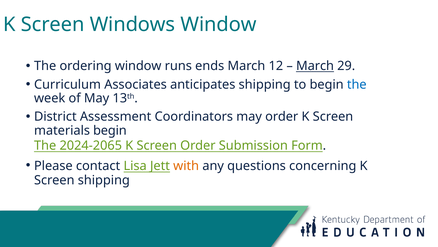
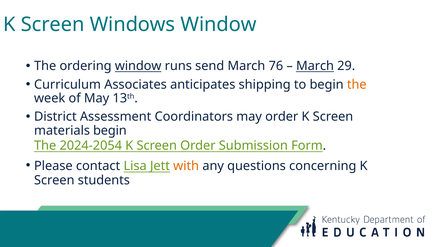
window underline: none -> present (138, 66)
ends: ends -> send (210, 66)
12: 12 -> 76 (276, 66)
the colour: blue -> orange (357, 84)
2024-2065: 2024-2065 -> 2024-2054 (91, 145)
Screen shipping: shipping -> students (104, 180)
